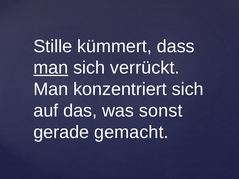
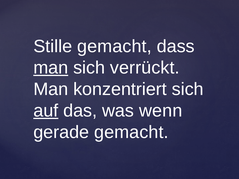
Stille kümmert: kümmert -> gemacht (114, 46)
auf underline: none -> present (46, 111)
sonst: sonst -> wenn (161, 111)
